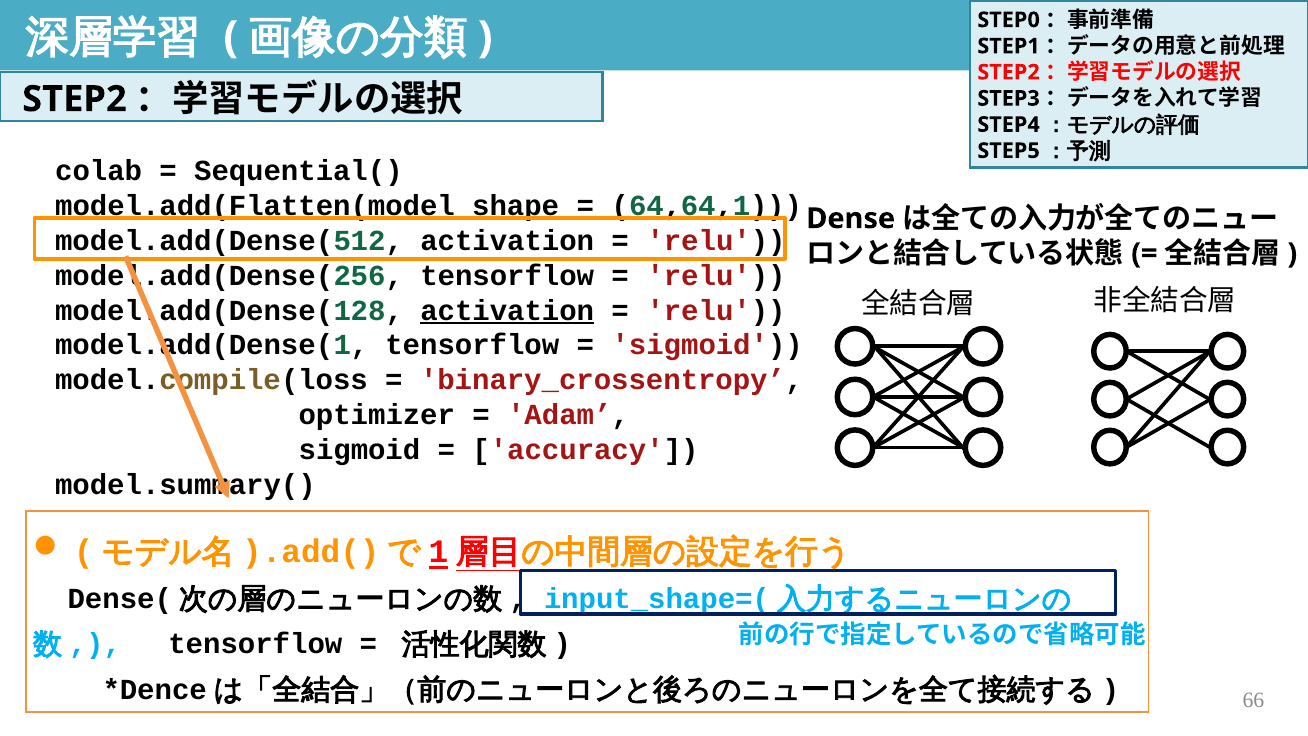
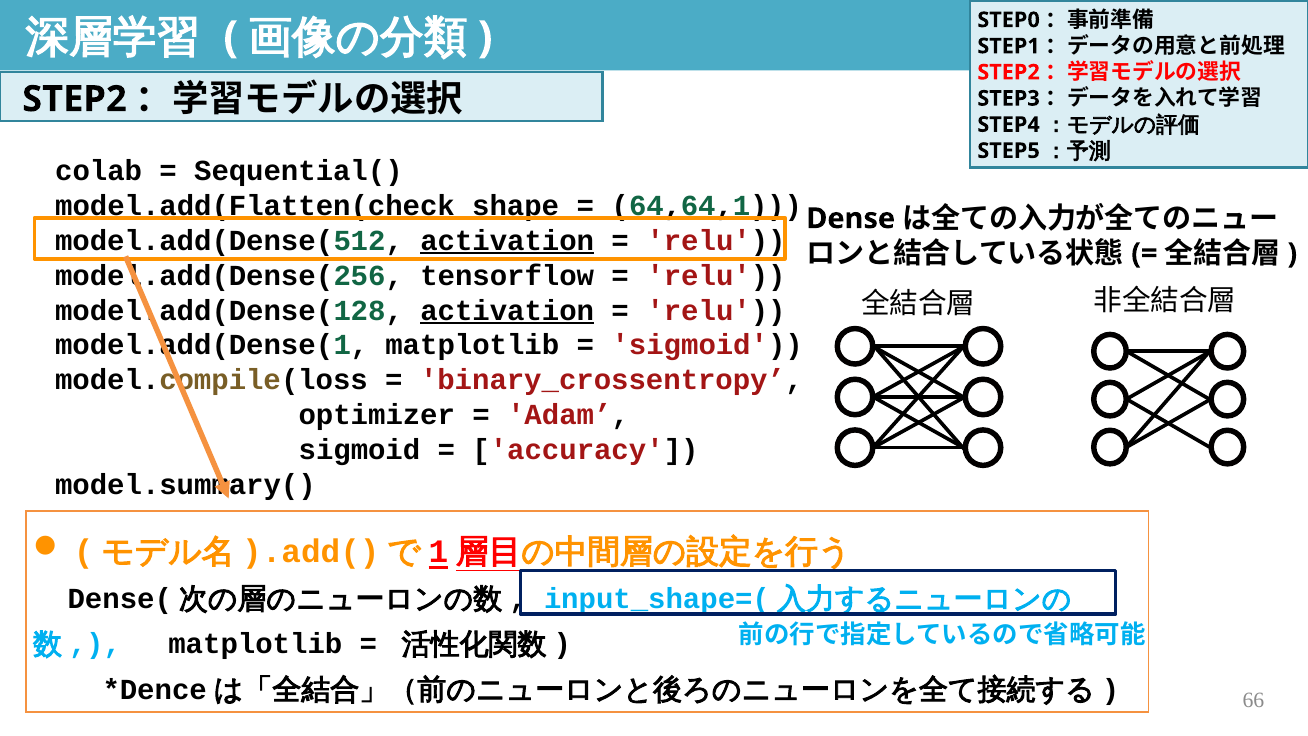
model.add(Flatten(model_shape: model.add(Flatten(model_shape -> model.add(Flatten(check_shape (307, 206)
activation underline: none -> present (507, 241)
tensorflow: tensorflow -> matplotlib (472, 345)
tensorflow: tensorflow -> matplotlib (255, 644)
